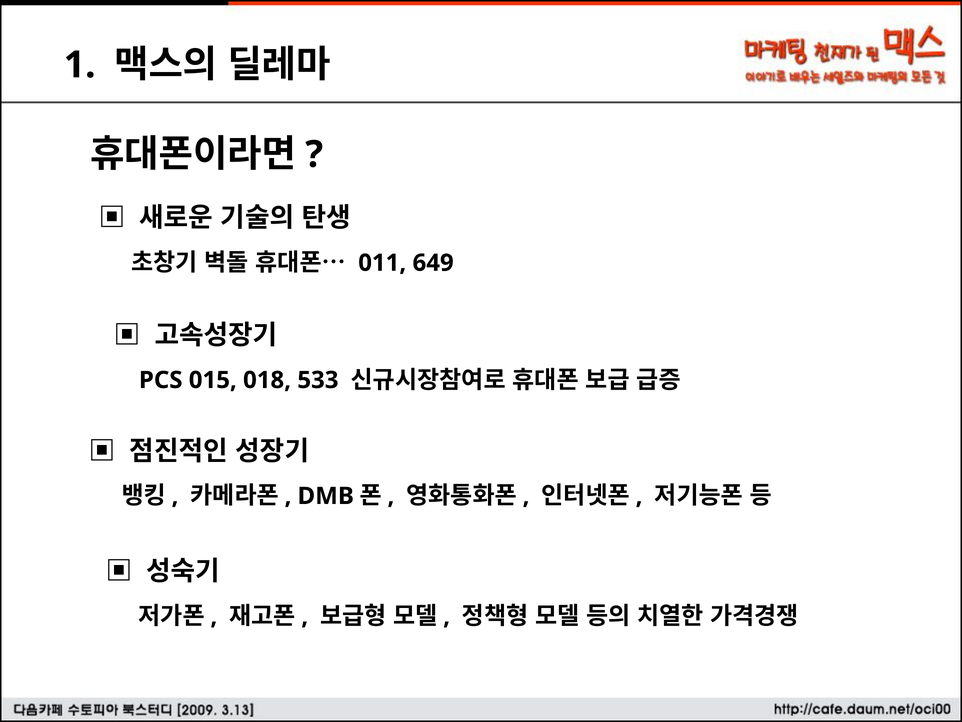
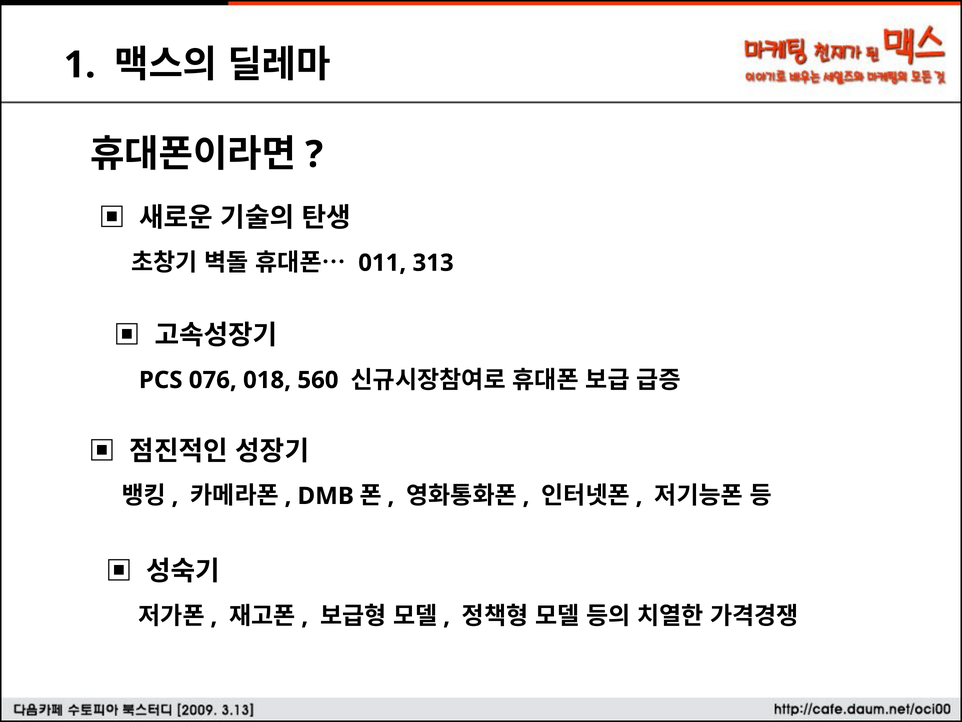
649: 649 -> 313 (433, 263)
015: 015 -> 076 (213, 380)
533: 533 -> 560 (318, 380)
